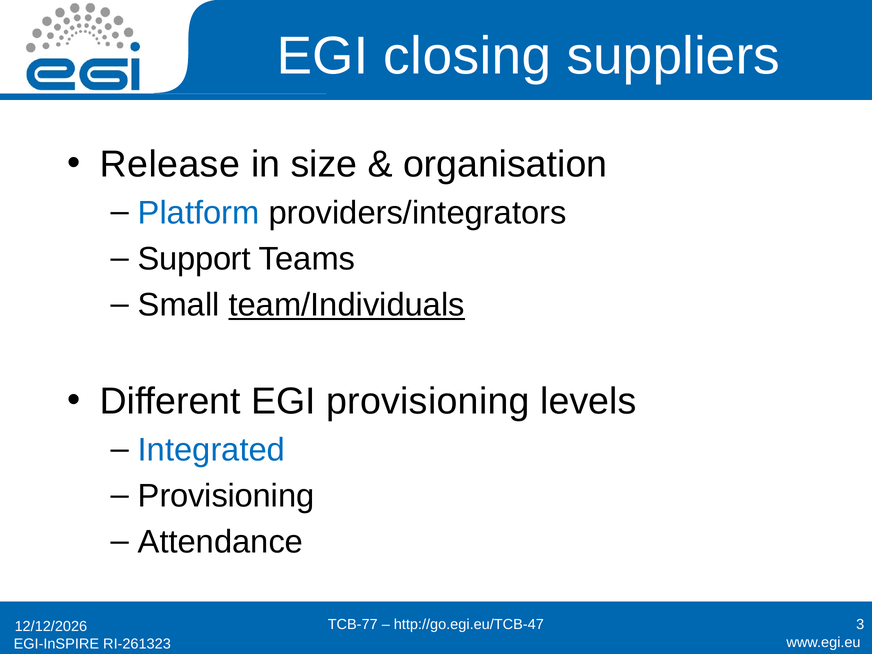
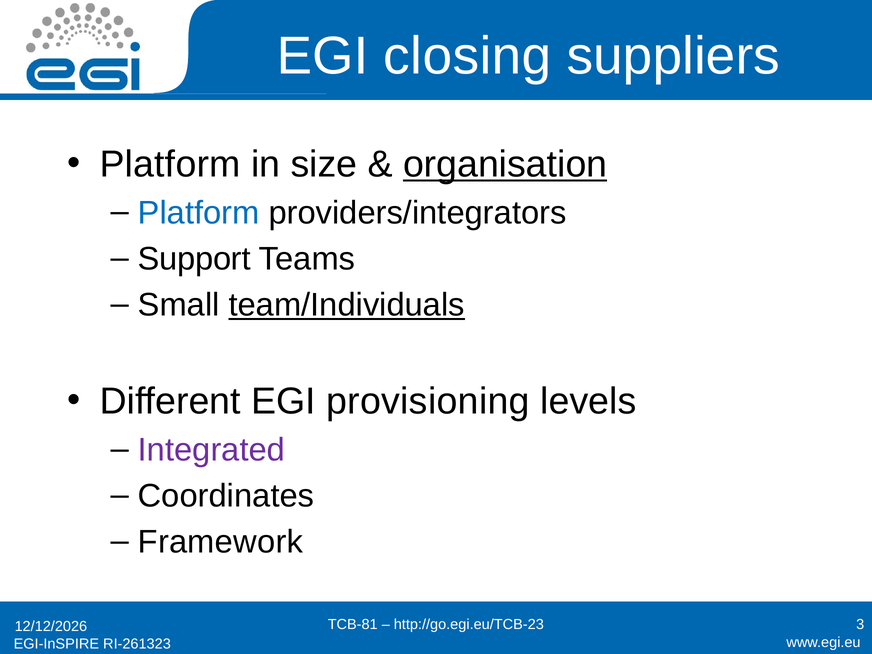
Release: Release -> Platform (170, 164)
organisation underline: none -> present (505, 164)
Integrated colour: blue -> purple (211, 450)
Provisioning: Provisioning -> Coordinates (226, 496)
Attendance: Attendance -> Framework (220, 542)
TCB-77: TCB-77 -> TCB-81 (353, 625)
http://go.egi.eu/TCB-47: http://go.egi.eu/TCB-47 -> http://go.egi.eu/TCB-23 (469, 625)
